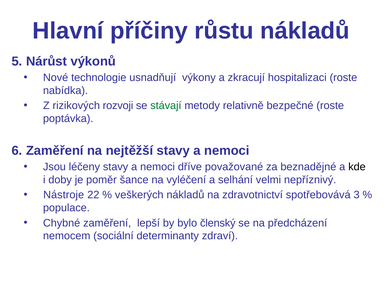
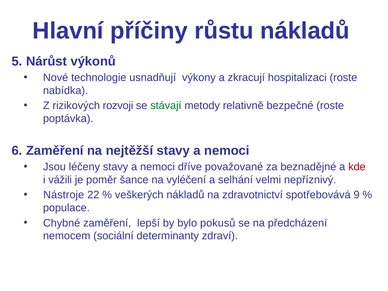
kde colour: black -> red (357, 167)
doby: doby -> vážili (60, 180)
3: 3 -> 9 (357, 195)
členský: členský -> pokusů (218, 223)
